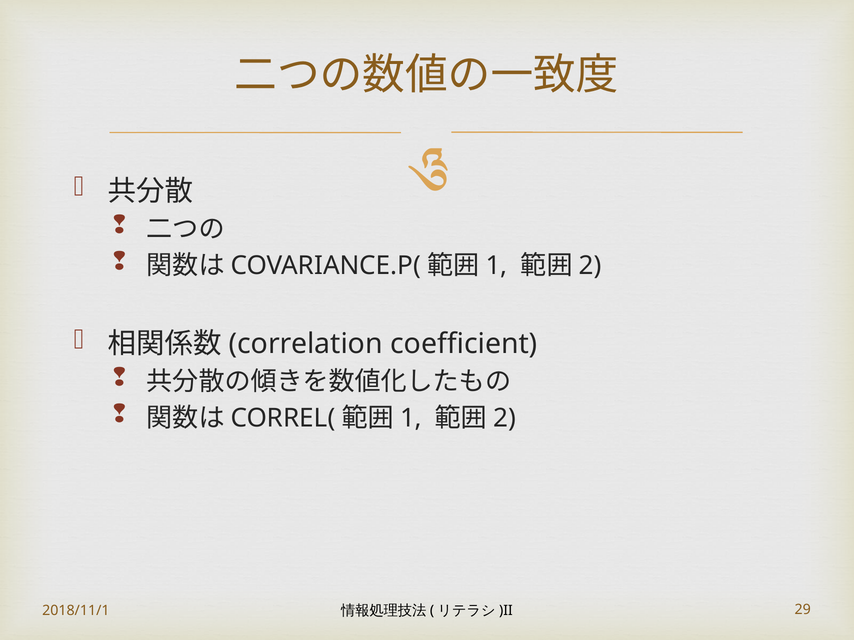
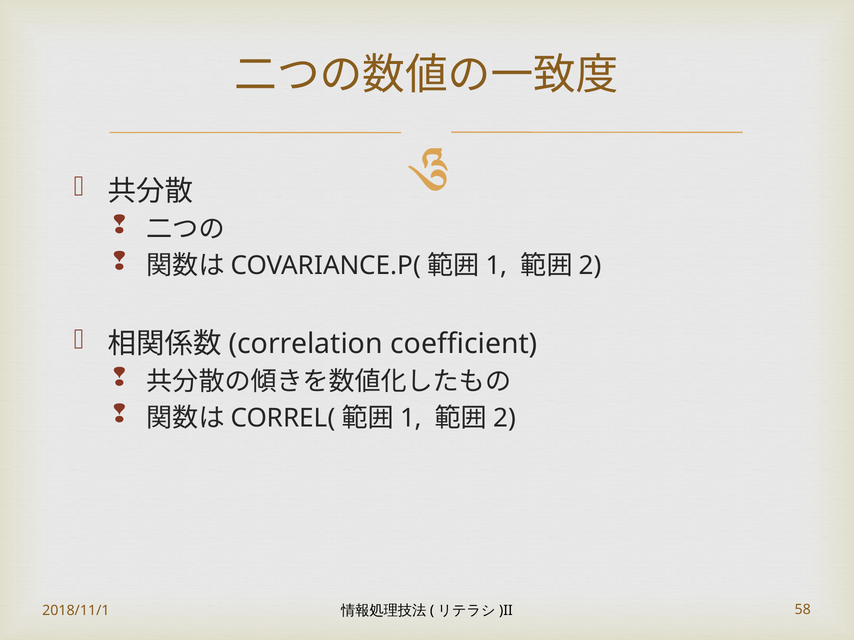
29: 29 -> 58 (803, 610)
